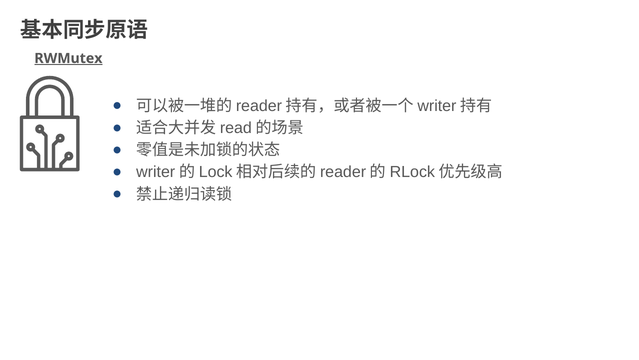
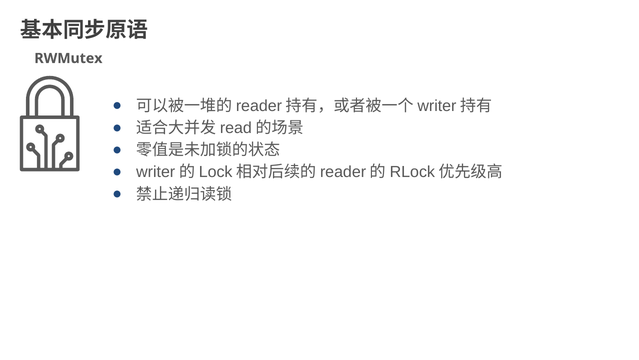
RWMutex underline: present -> none (68, 58)
